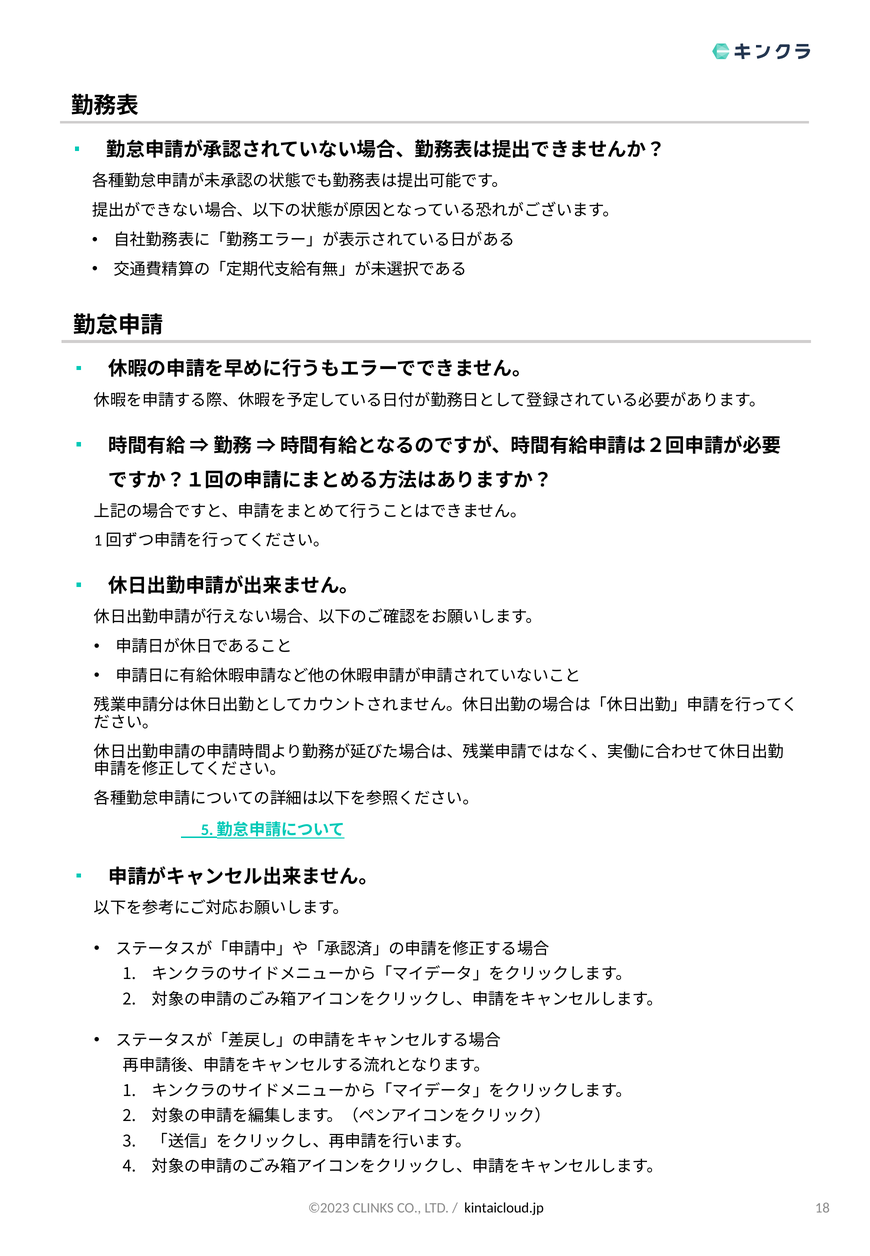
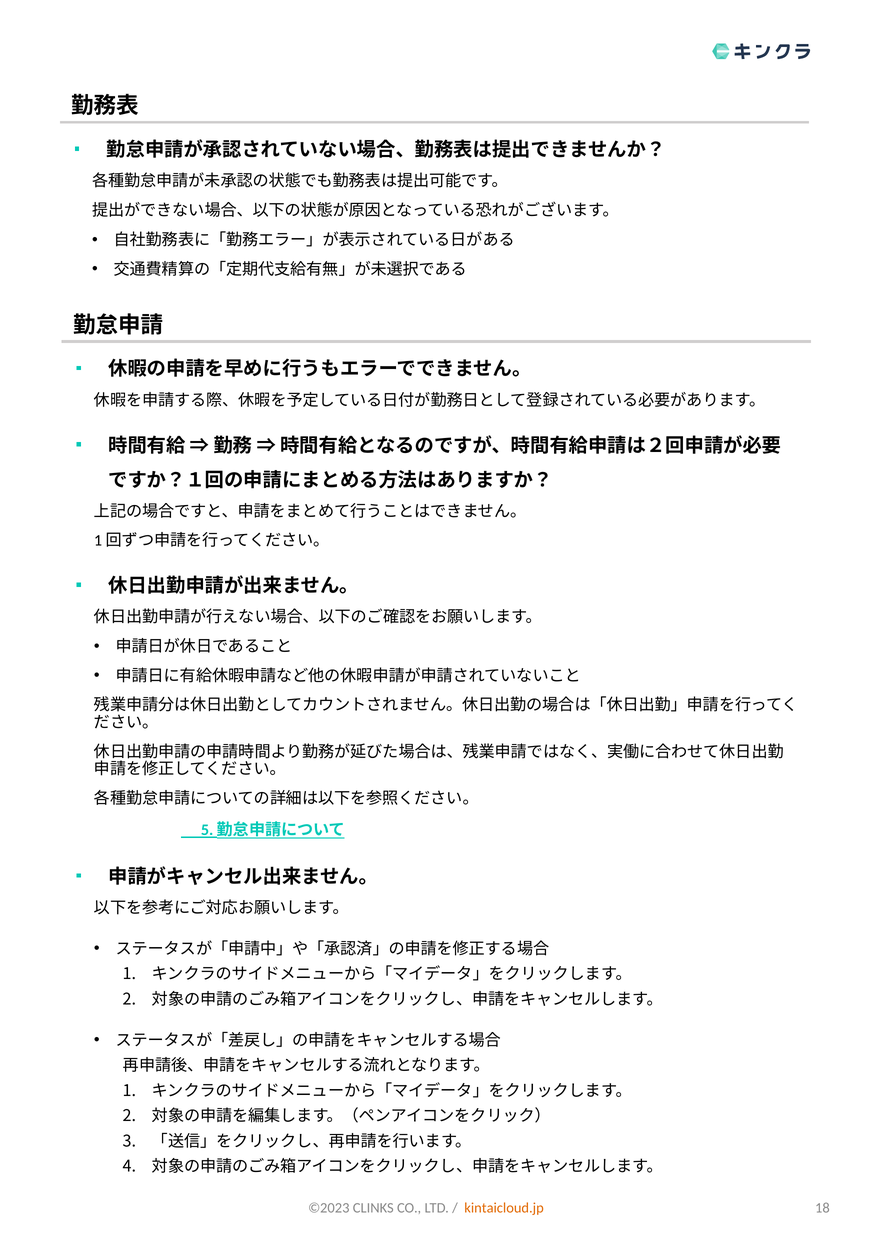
kintaicloud.jp colour: black -> orange (504, 1208)
